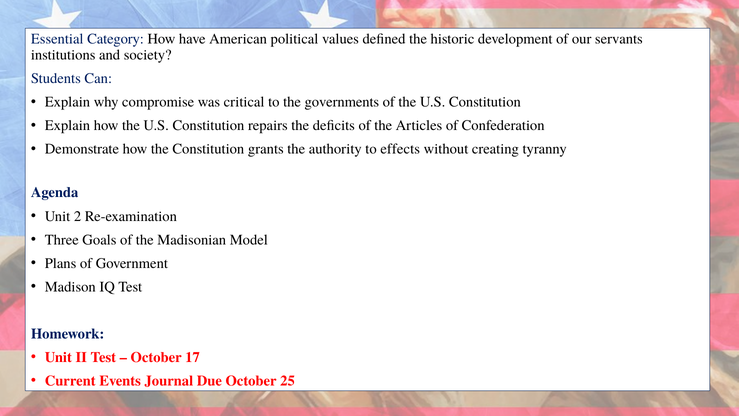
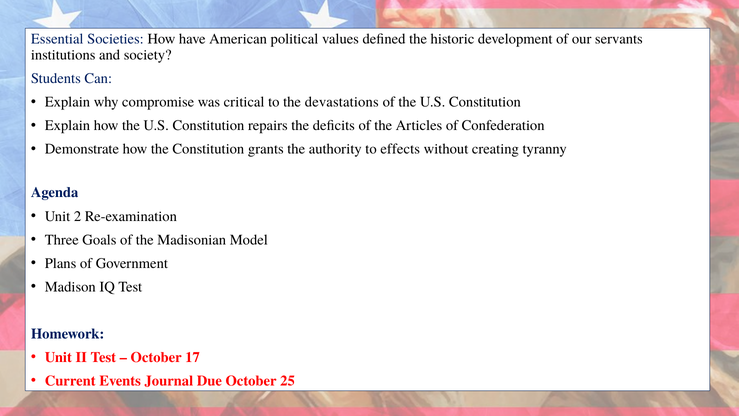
Category: Category -> Societies (115, 39)
governments: governments -> devastations (342, 102)
